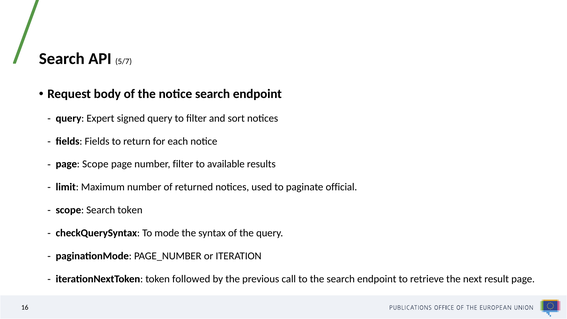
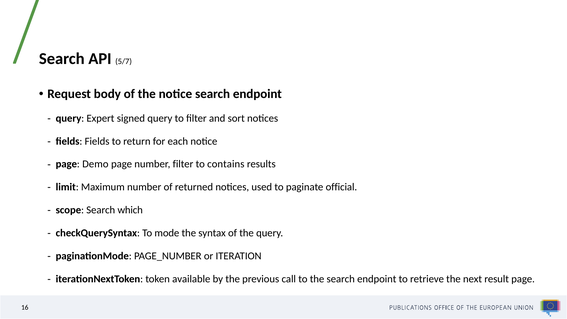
page Scope: Scope -> Demo (95, 164)
available: available -> contains (226, 164)
Search token: token -> which (130, 210)
followed: followed -> available (191, 279)
